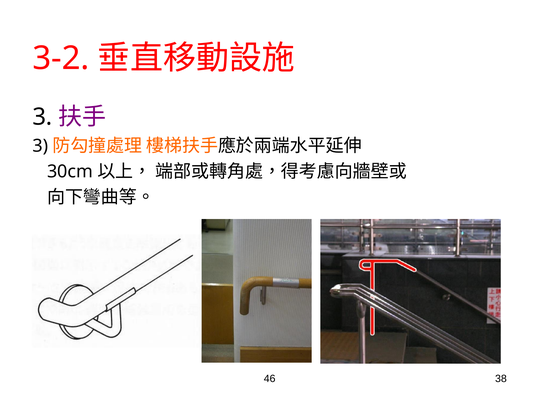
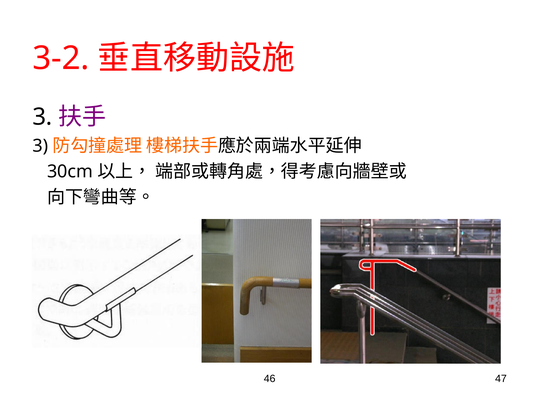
38: 38 -> 47 (501, 379)
